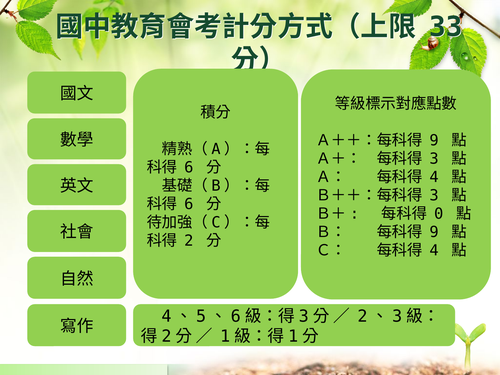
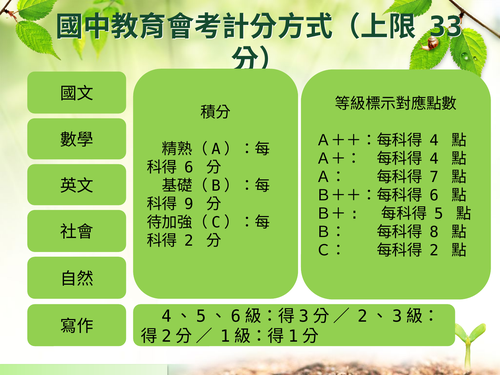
9: 9 -> 4 (434, 141)
3: 3 -> 4 (434, 159)
4: 4 -> 7 (434, 177)
3: 3 -> 6 (434, 196)
6: 6 -> 9 (189, 204)
0: 0 -> 5 (439, 214)
9: 9 -> 8 (434, 232)
4: 4 -> 2 (434, 250)
